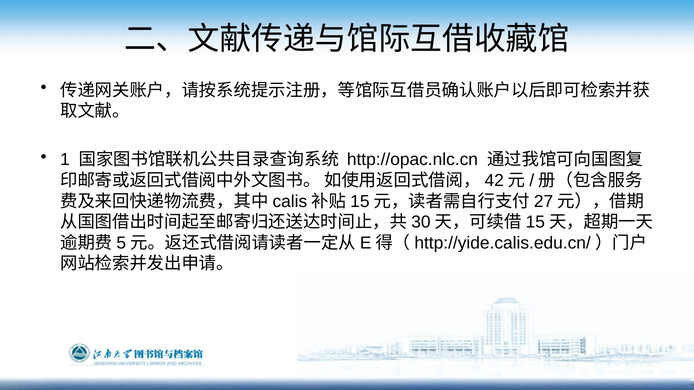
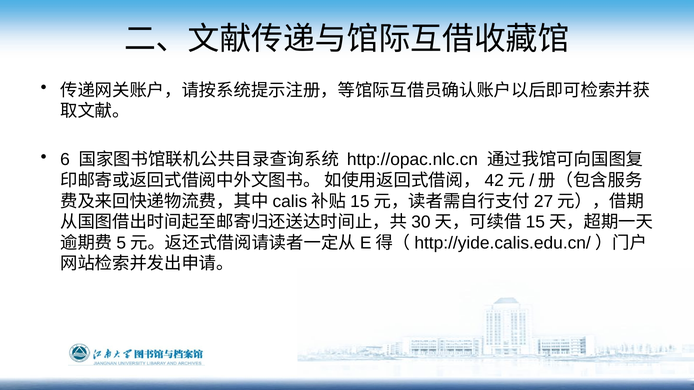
1: 1 -> 6 (65, 160)
